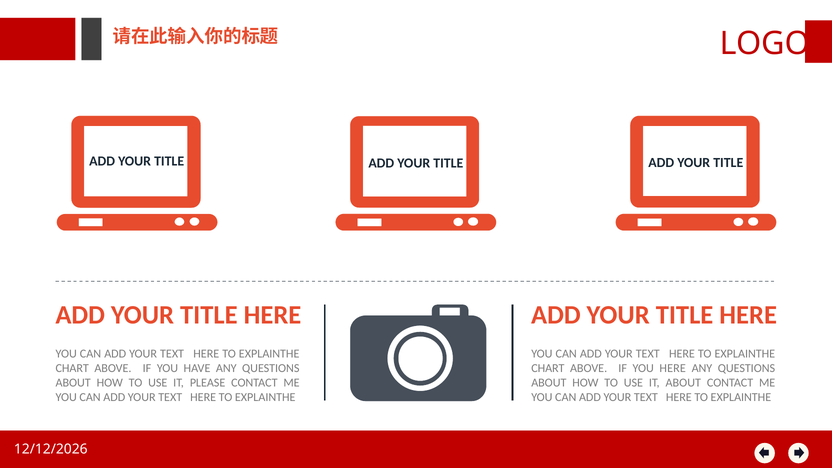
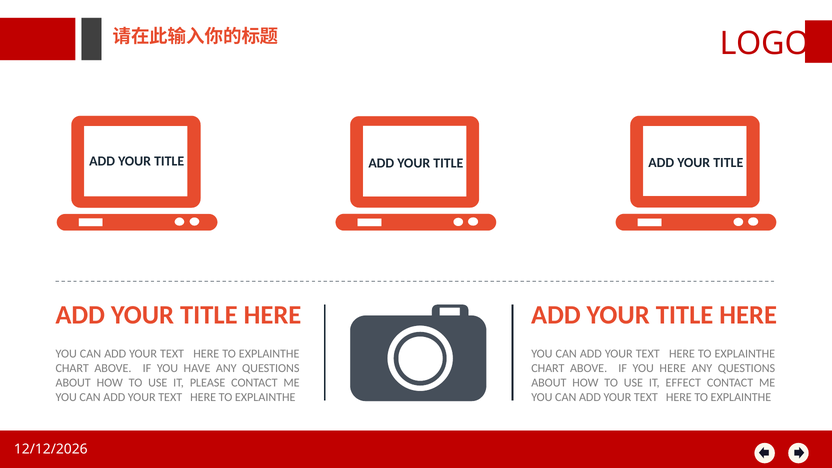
IT ABOUT: ABOUT -> EFFECT (683, 383)
